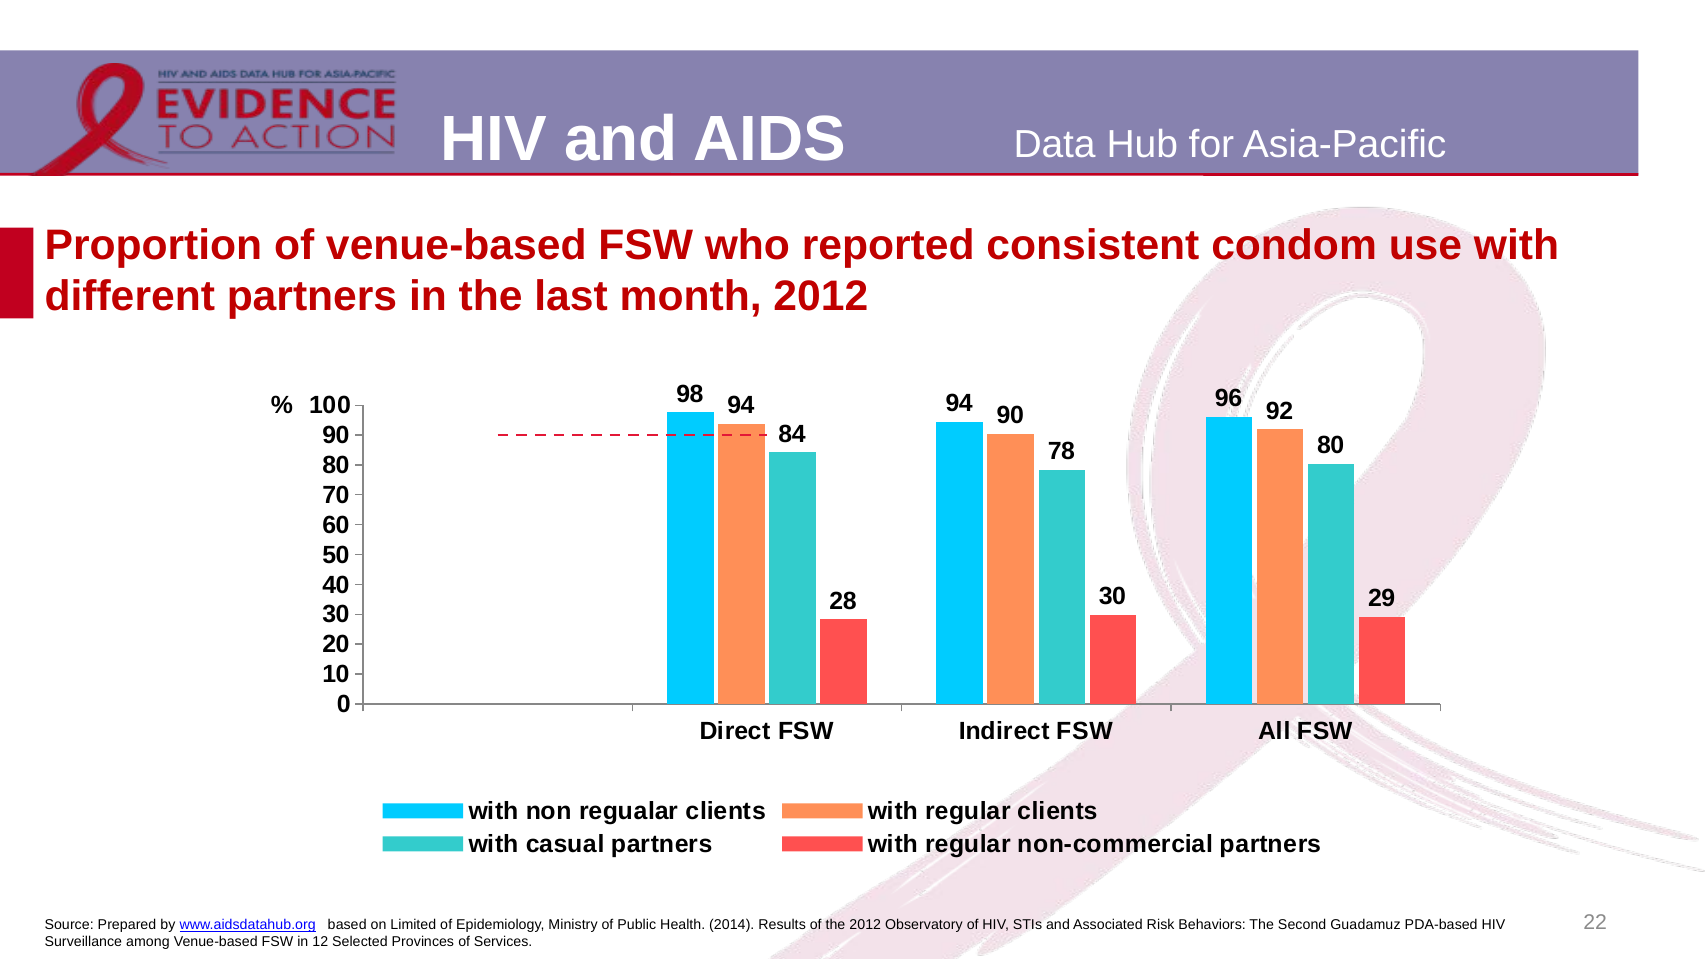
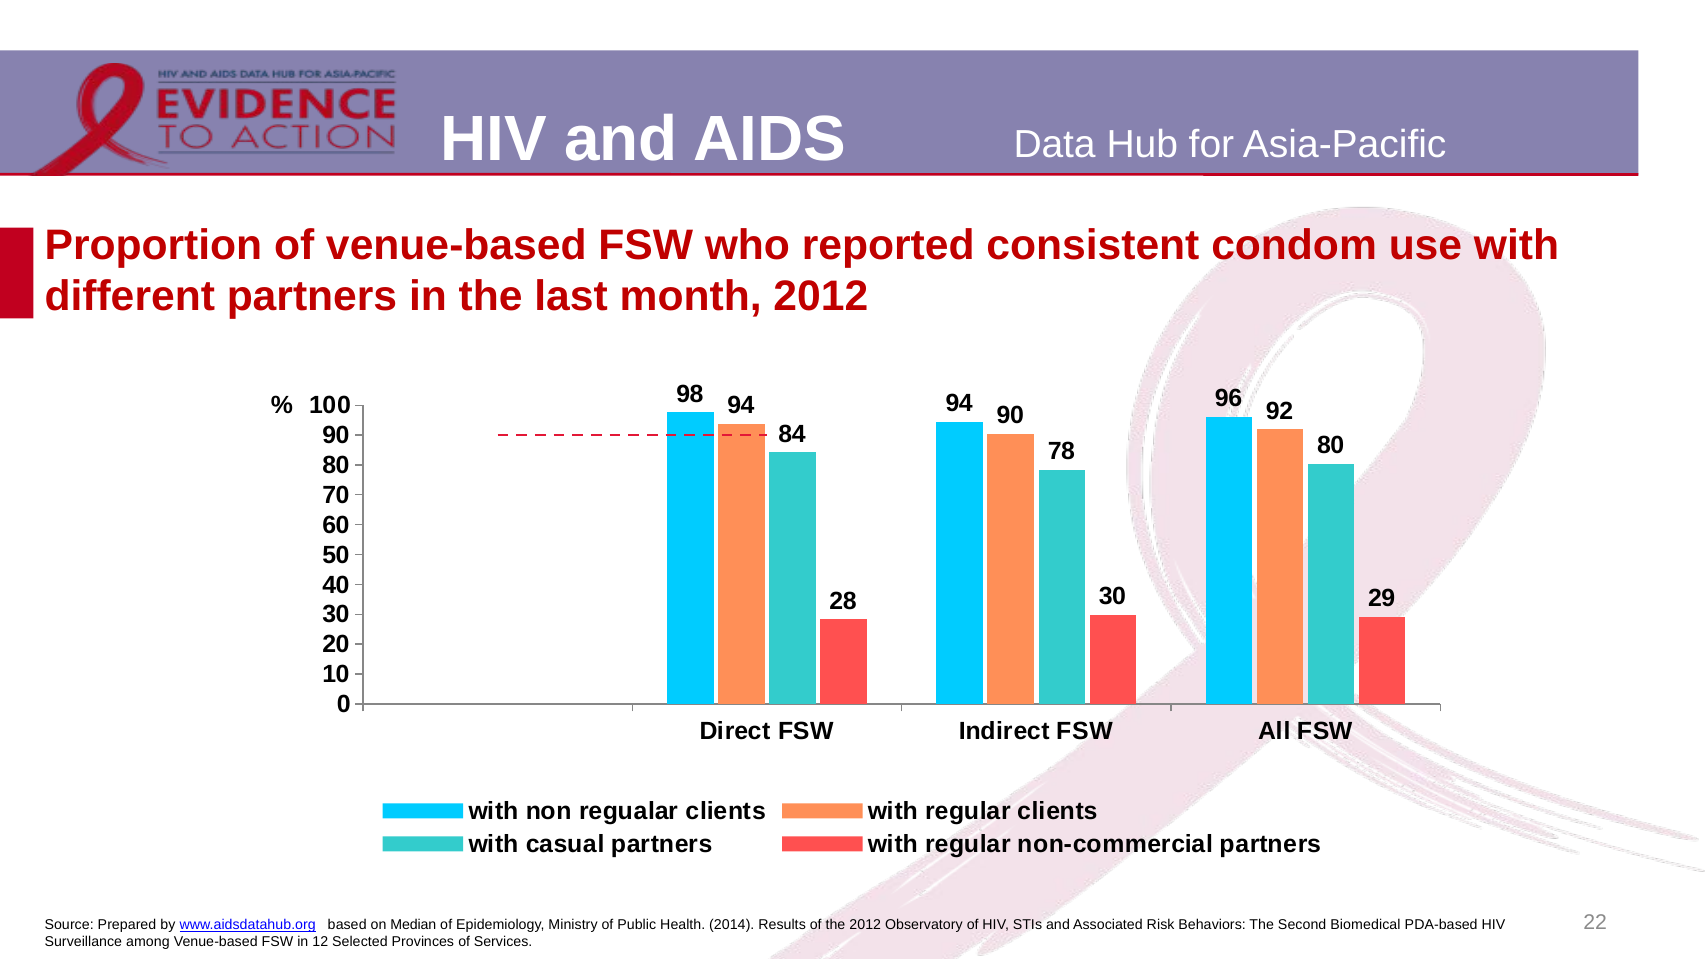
Limited: Limited -> Median (413, 925)
Guadamuz: Guadamuz -> Biomedical (1365, 925)
